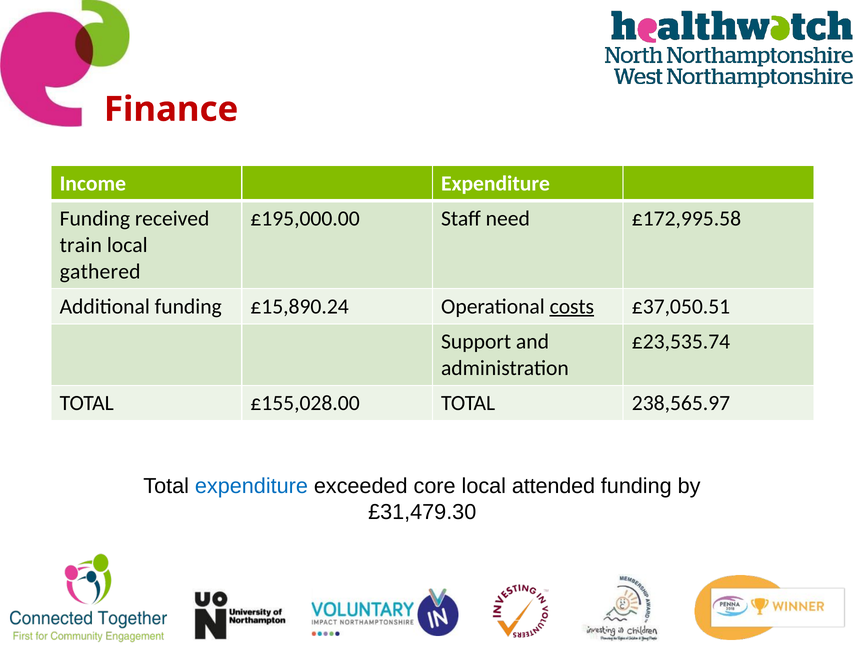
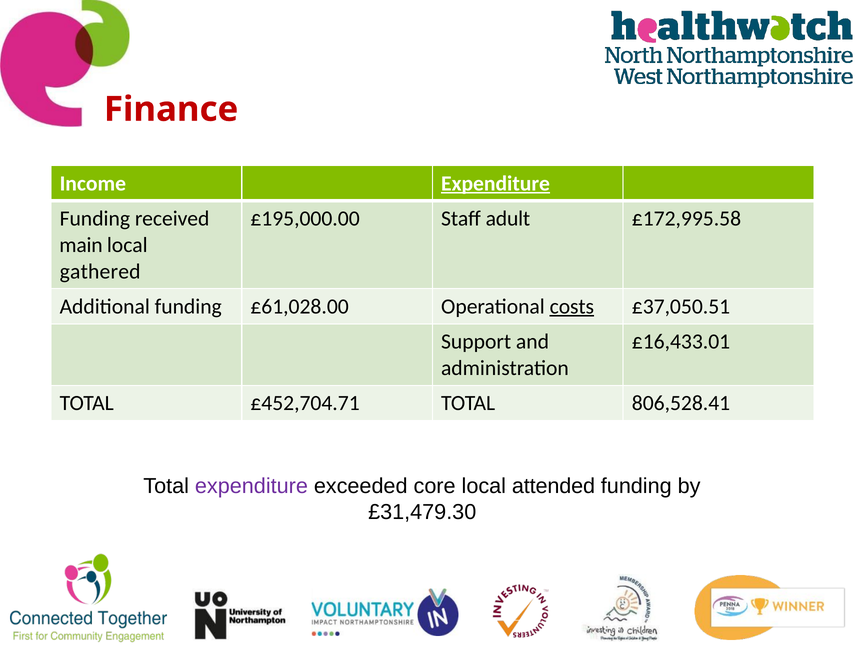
Expenditure underline: none -> present (496, 183)
need: need -> adult (508, 219)
train: train -> main (81, 245)
£15,890.24: £15,890.24 -> £61,028.00 (300, 306)
£23,535.74: £23,535.74 -> £16,433.01 (681, 341)
£155,028.00: £155,028.00 -> £452,704.71 (305, 403)
238,565.97: 238,565.97 -> 806,528.41 (681, 403)
expenditure colour: blue -> purple (251, 486)
